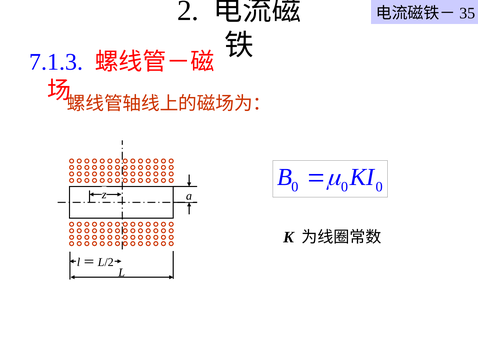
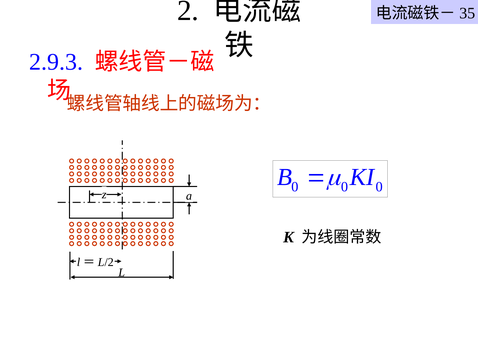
7.1.3: 7.1.3 -> 2.9.3 (56, 62)
